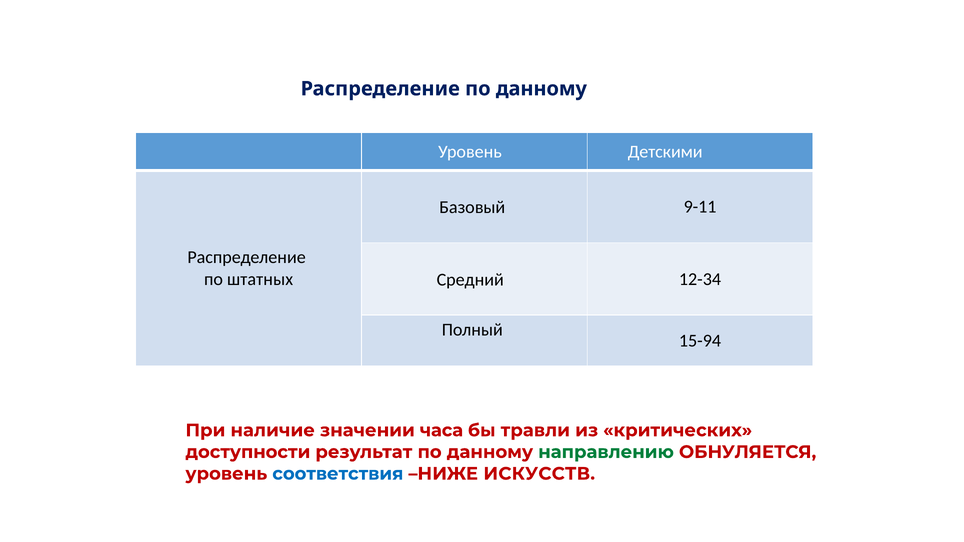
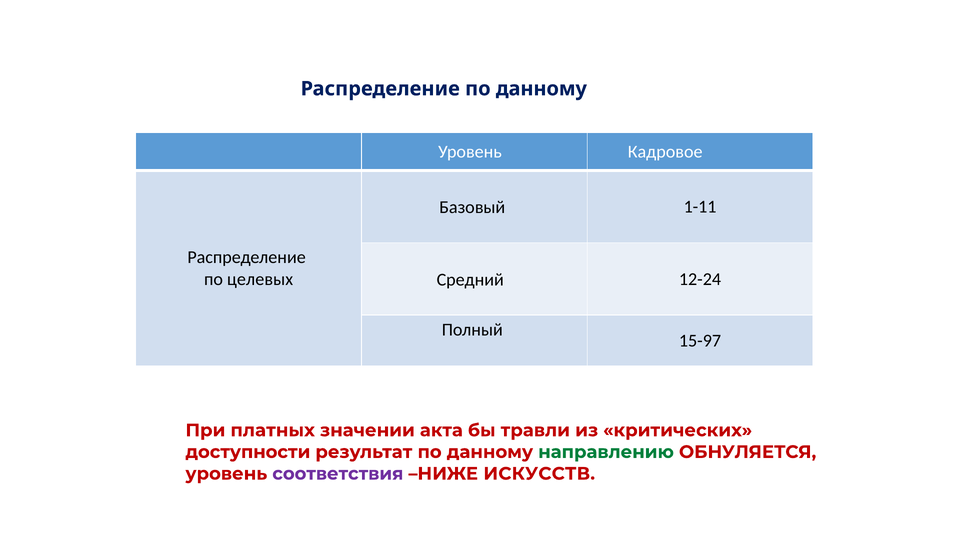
Детскими: Детскими -> Кадровое (665, 152)
9-11: 9-11 -> 1-11 (700, 207)
штатных: штатных -> целевых (260, 279)
12-34: 12-34 -> 12-24 (700, 279)
15-94: 15-94 -> 15-97 (700, 341)
наличие: наличие -> платных (273, 431)
часа: часа -> акта (441, 431)
соответствия colour: blue -> purple (338, 474)
